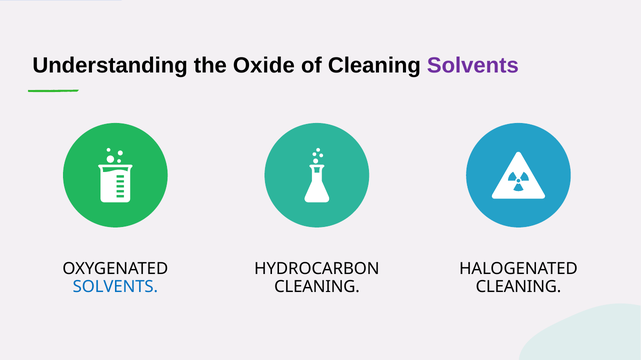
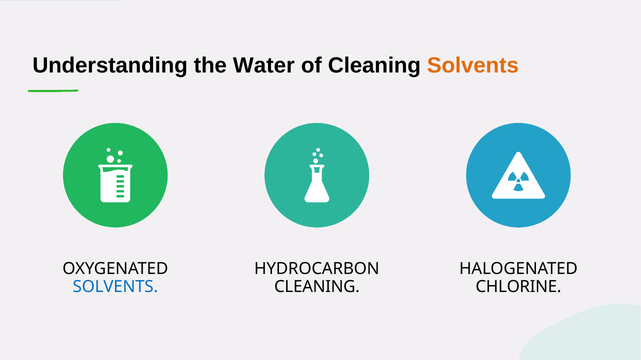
Oxide: Oxide -> Water (264, 66)
Solvents colour: purple -> orange (473, 66)
CLEANING: CLEANING -> CHLORINE (519, 287)
